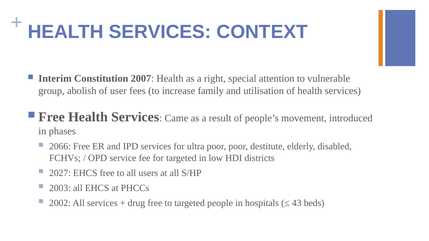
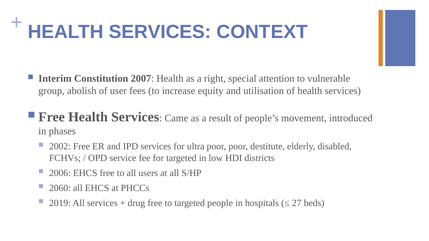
family: family -> equity (211, 91)
2066: 2066 -> 2002 (60, 147)
2027: 2027 -> 2006 (60, 173)
2003: 2003 -> 2060 (60, 188)
2002: 2002 -> 2019 (60, 203)
43: 43 -> 27 (297, 203)
